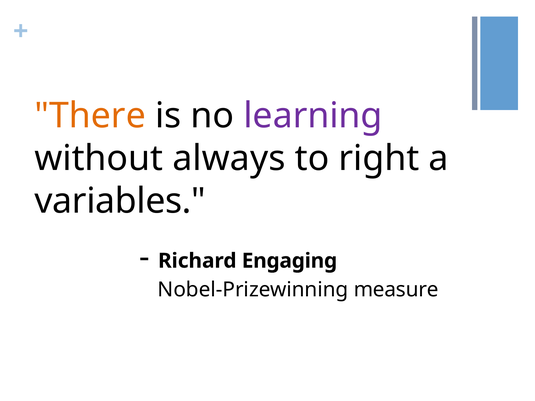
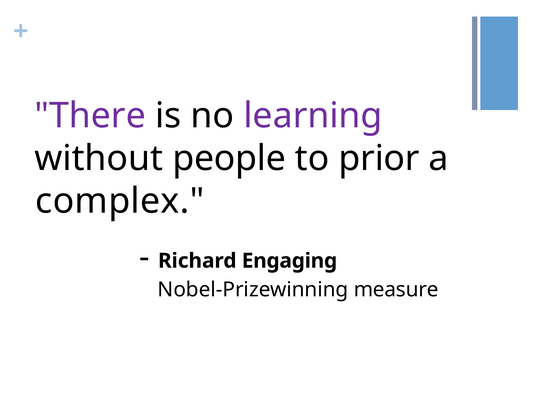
There colour: orange -> purple (90, 116)
always: always -> people (229, 159)
right: right -> prior (379, 159)
variables: variables -> complex (120, 201)
